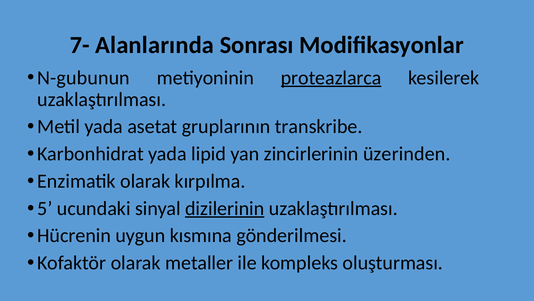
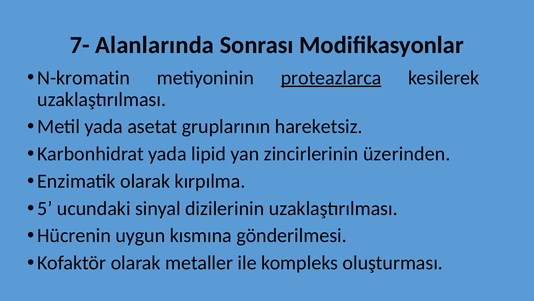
N-gubunun: N-gubunun -> N-kromatin (84, 78)
transkribe: transkribe -> hareketsiz (319, 126)
dizilerinin underline: present -> none (225, 208)
